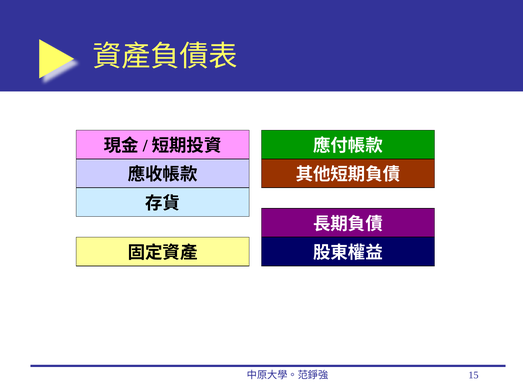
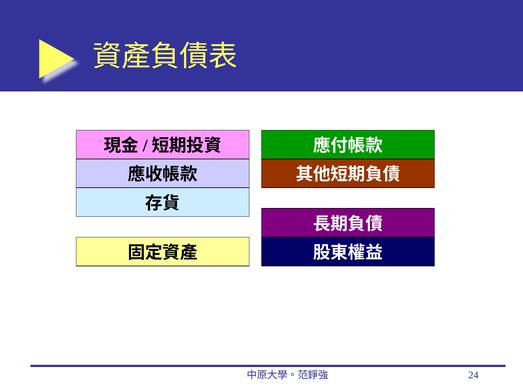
15: 15 -> 24 (473, 376)
